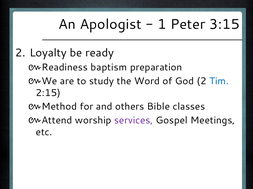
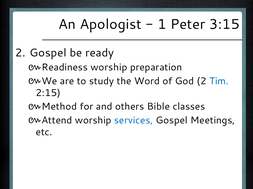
2 Loyalty: Loyalty -> Gospel (48, 53)
Readiness baptism: baptism -> worship (109, 68)
services colour: purple -> blue (134, 121)
